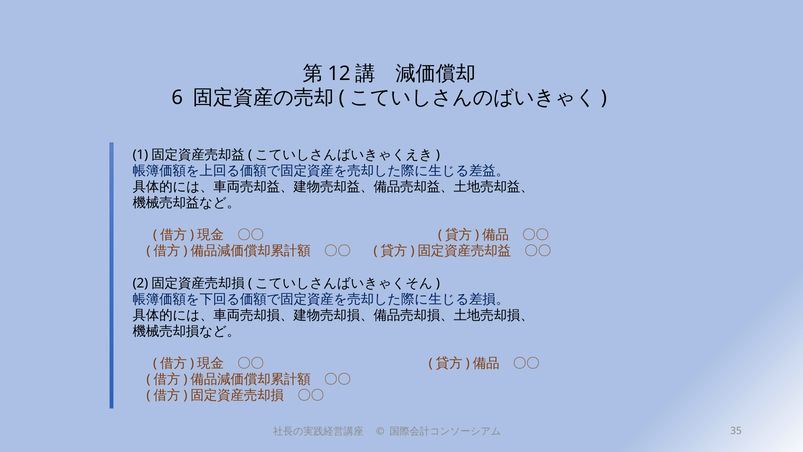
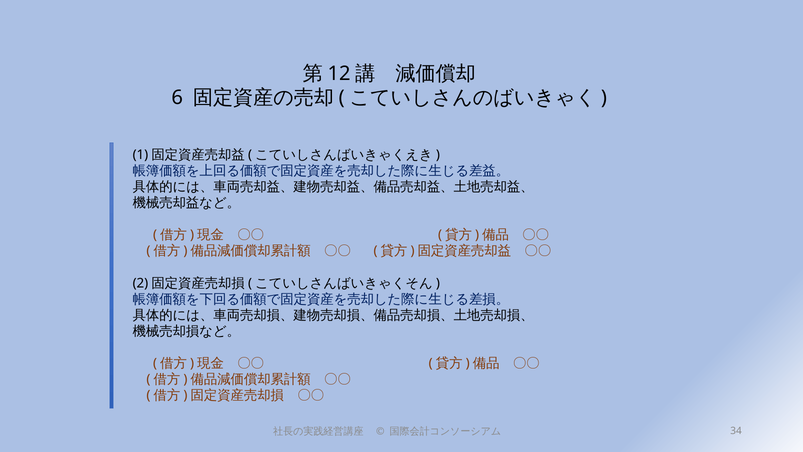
35: 35 -> 34 (736, 431)
